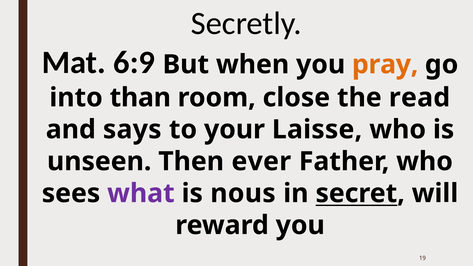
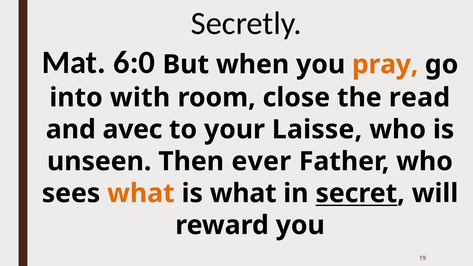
6:9: 6:9 -> 6:0 (134, 63)
than: than -> with (140, 98)
says: says -> avec (132, 130)
what colour: purple -> orange (141, 193)
is nous: nous -> what (243, 193)
